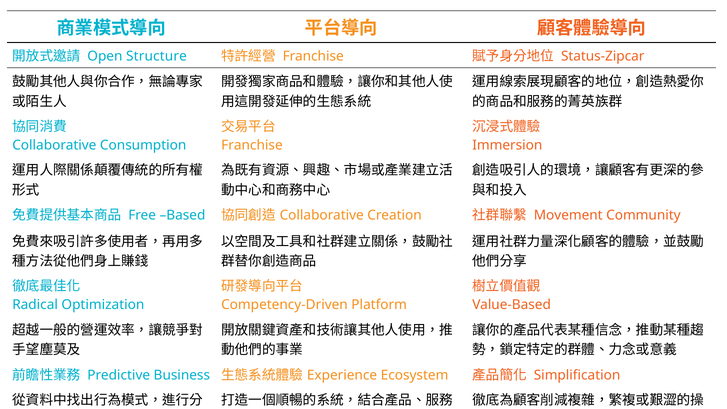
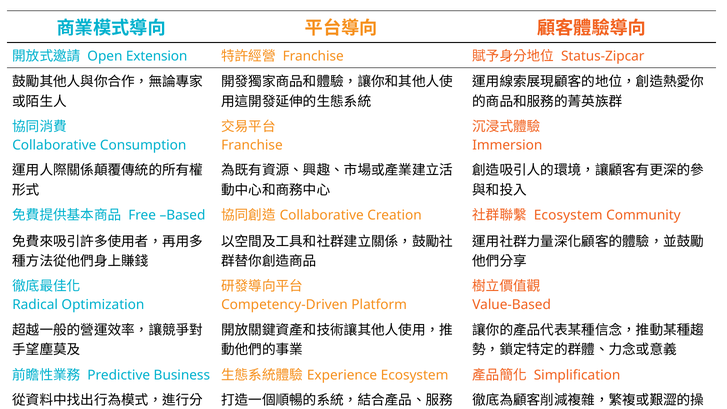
Structure: Structure -> Extension (157, 56)
Movement: Movement -> Ecosystem (568, 215)
